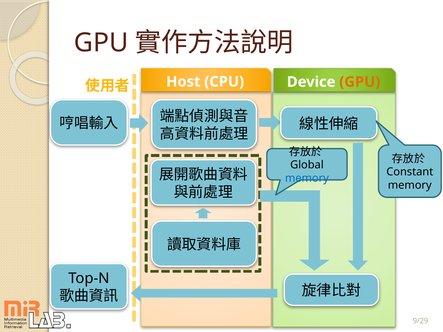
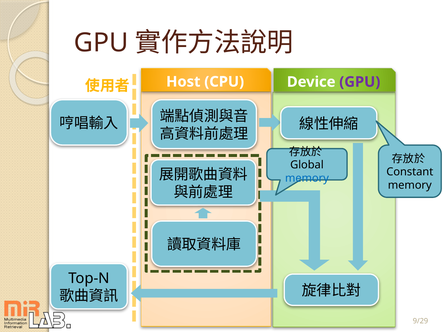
GPU colour: orange -> purple (360, 82)
